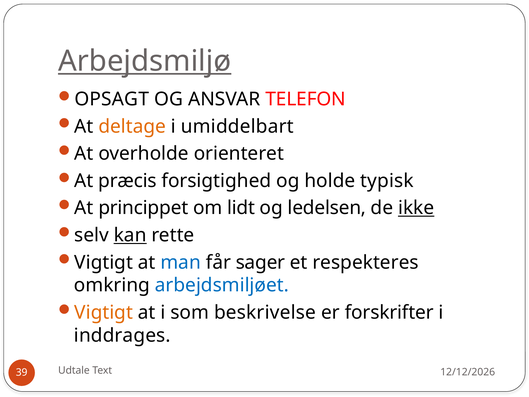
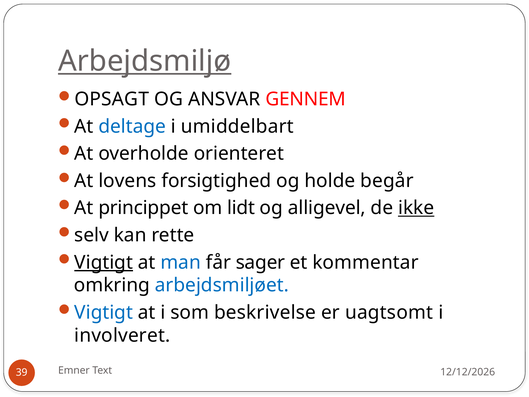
TELEFON: TELEFON -> GENNEM (306, 99)
deltage colour: orange -> blue (132, 126)
præcis: præcis -> lovens (127, 181)
typisk: typisk -> begår (387, 181)
ledelsen: ledelsen -> alligevel (327, 208)
kan underline: present -> none (130, 235)
Vigtigt underline: none -> present (104, 262)
respekteres: respekteres -> kommentar (365, 262)
Vigtigt colour: orange -> blue (104, 312)
forskrifter: forskrifter -> uagtsomt (389, 312)
inddrages: inddrages -> involveret (122, 335)
Udtale: Udtale -> Emner (74, 370)
